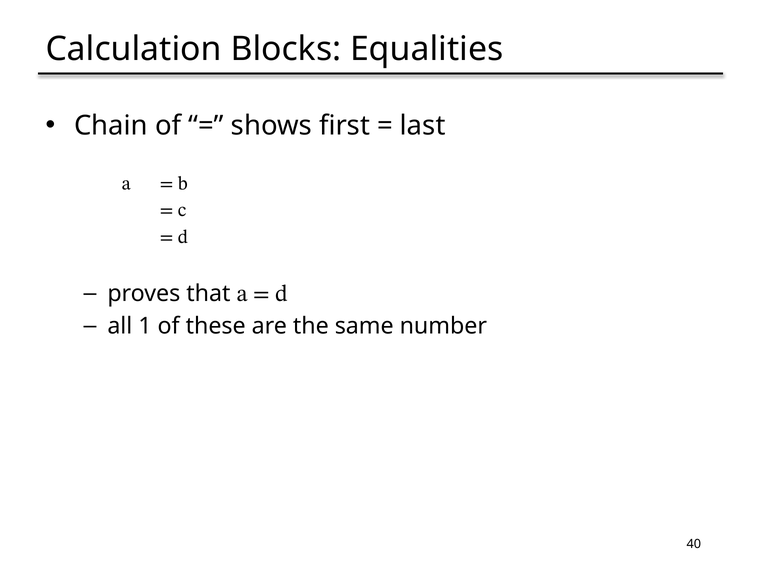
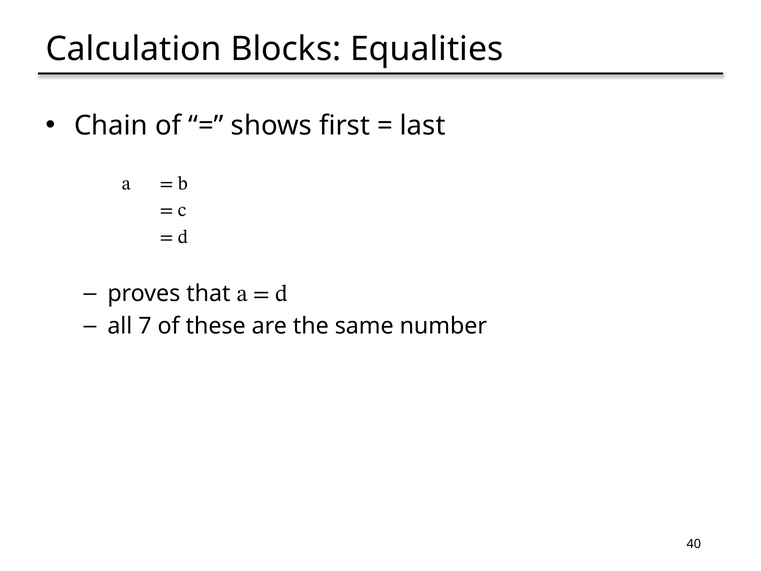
1: 1 -> 7 (145, 326)
